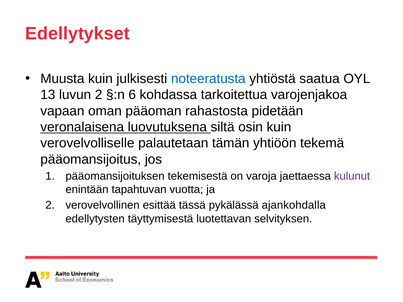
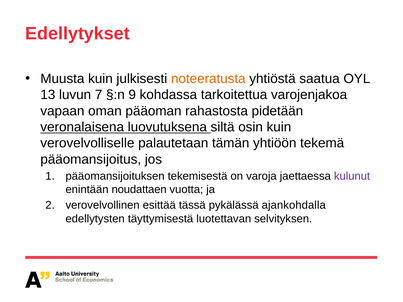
noteeratusta colour: blue -> orange (208, 79)
luvun 2: 2 -> 7 (99, 95)
6: 6 -> 9 (132, 95)
tapahtuvan: tapahtuvan -> noudattaen (139, 190)
